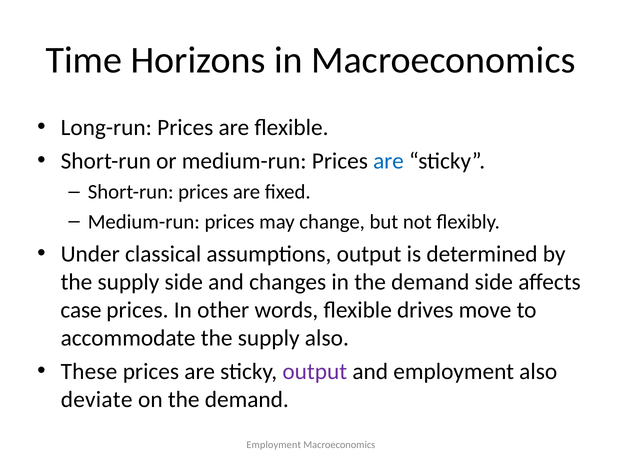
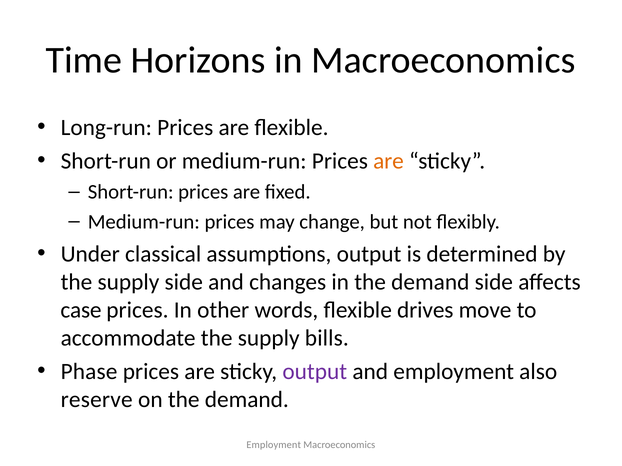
are colour: blue -> orange (388, 161)
supply also: also -> bills (327, 338)
These: These -> Phase (89, 372)
deviate: deviate -> reserve (97, 400)
